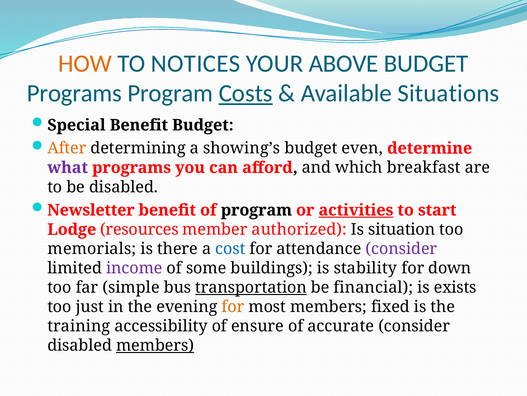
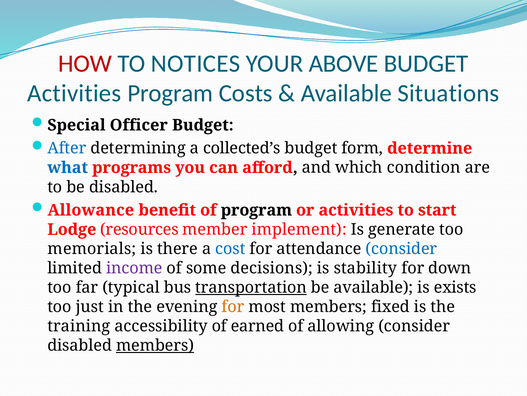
HOW colour: orange -> red (85, 63)
Programs: Programs -> Activities (74, 93)
Costs underline: present -> none (246, 93)
Special Benefit: Benefit -> Officer (139, 125)
After colour: orange -> blue (67, 148)
showing’s: showing’s -> collected’s (242, 148)
even: even -> form (362, 148)
what colour: purple -> blue (68, 167)
breakfast: breakfast -> condition (424, 167)
Newsletter: Newsletter -> Allowance (91, 210)
activities underline: present -> none (356, 210)
authorized: authorized -> implement (299, 229)
situation: situation -> generate (402, 229)
consider colour: purple -> blue (401, 248)
buildings: buildings -> decisions (272, 268)
simple: simple -> typical (131, 287)
be financial: financial -> available (373, 287)
ensure: ensure -> earned (258, 326)
accurate: accurate -> allowing (341, 326)
